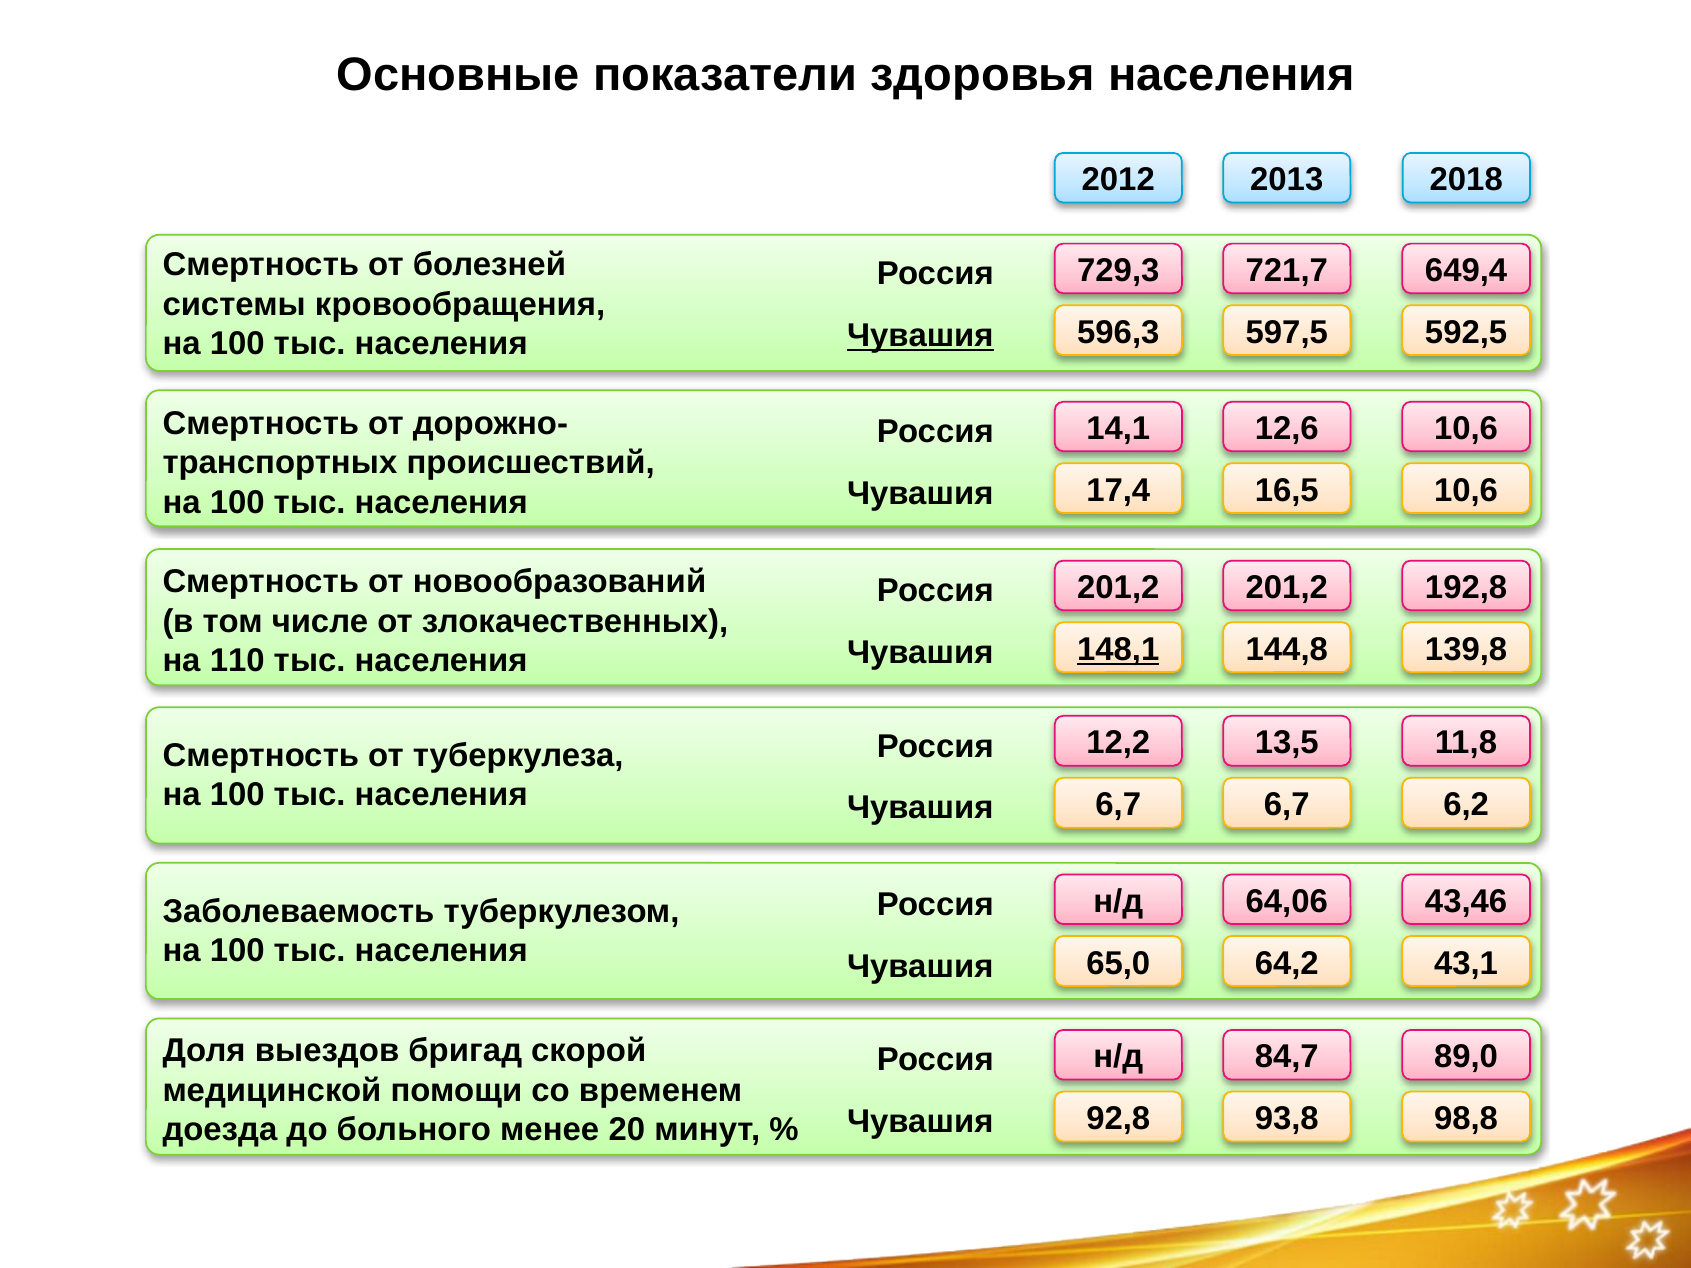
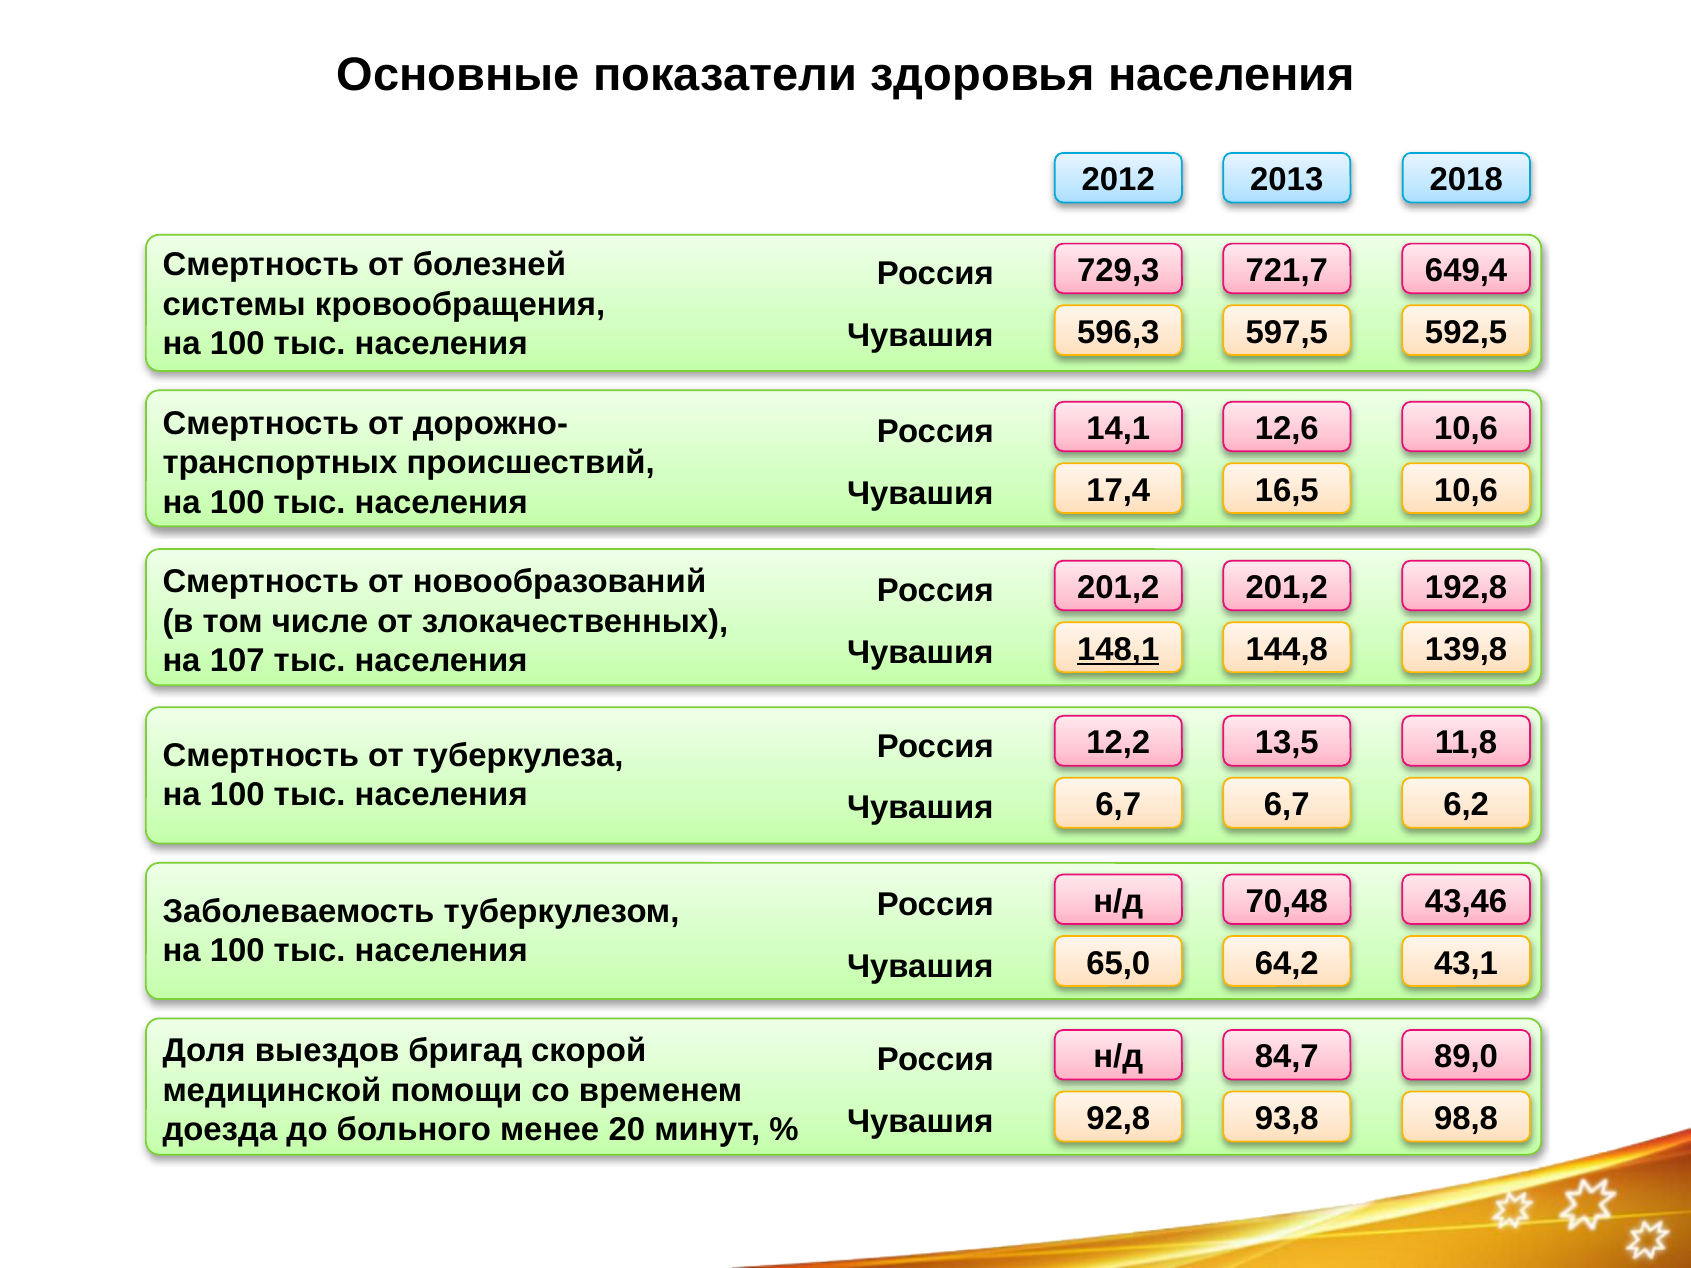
Чувашия underline: present -> none (920, 336)
110: 110 -> 107 (237, 661)
64,06: 64,06 -> 70,48 (1287, 902)
